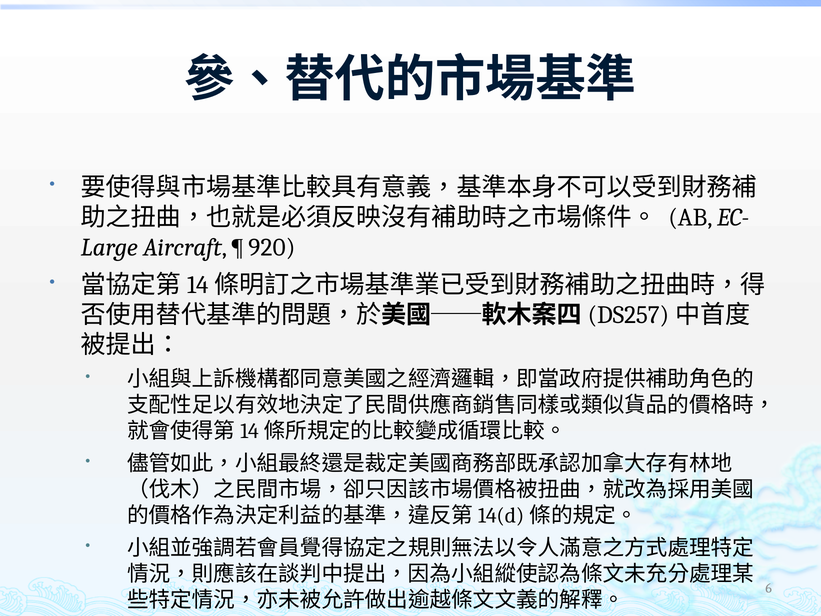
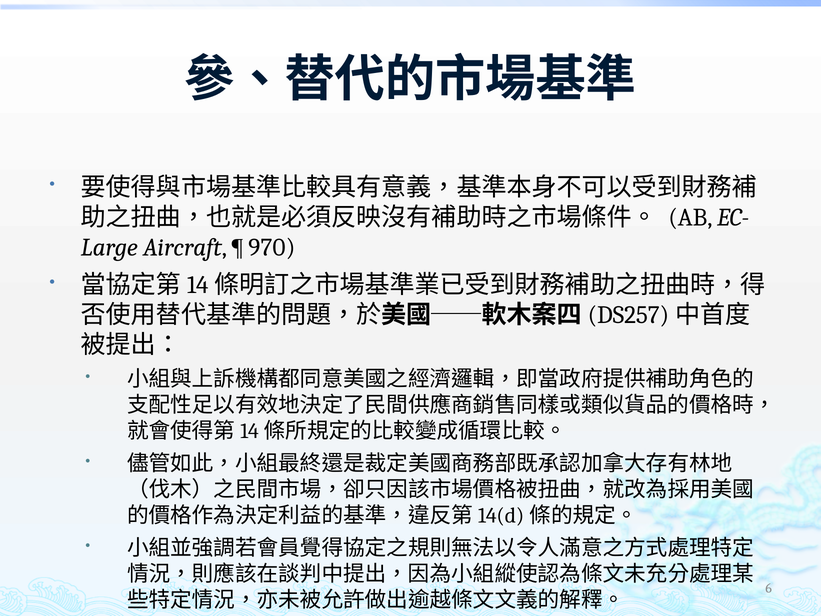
920: 920 -> 970 (272, 247)
